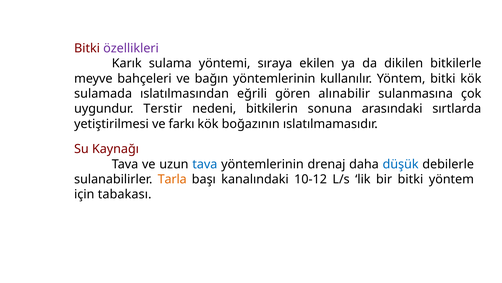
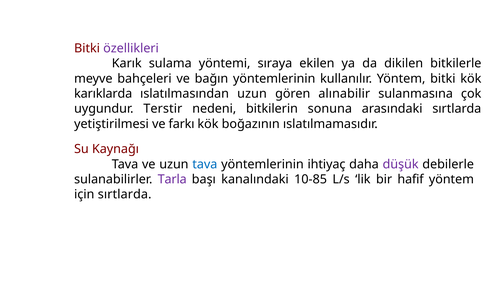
sulamada: sulamada -> karıklarda (103, 93)
ıslatılmasından eğrili: eğrili -> uzun (252, 93)
drenaj: drenaj -> ihtiyaç (327, 164)
düşük colour: blue -> purple (401, 164)
Tarla colour: orange -> purple (172, 179)
10-12: 10-12 -> 10-85 (311, 179)
bir bitki: bitki -> hafif (411, 179)
için tabakası: tabakası -> sırtlarda (125, 194)
